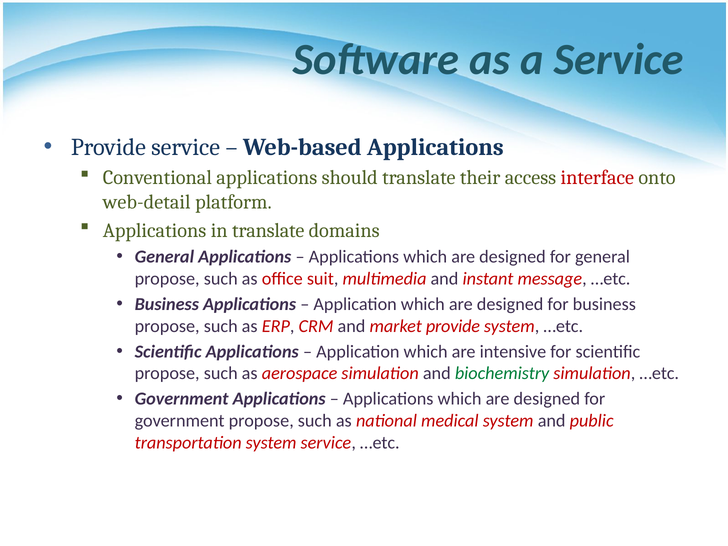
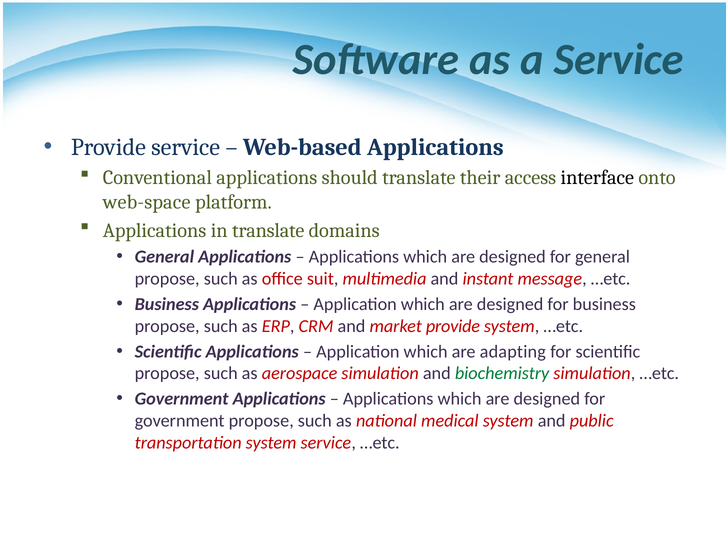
interface colour: red -> black (597, 178)
web-detail: web-detail -> web-space (147, 202)
intensive: intensive -> adapting (513, 352)
